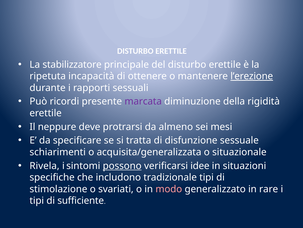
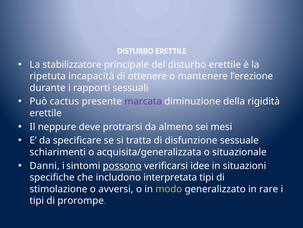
l’erezione underline: present -> none (252, 76)
ricordi: ricordi -> cactus (64, 101)
Rivela: Rivela -> Danni (45, 165)
tradizionale: tradizionale -> interpretata (170, 177)
svariati: svariati -> avversi (116, 188)
modo colour: pink -> light green (169, 188)
sufficiente: sufficiente -> prorompe (81, 200)
